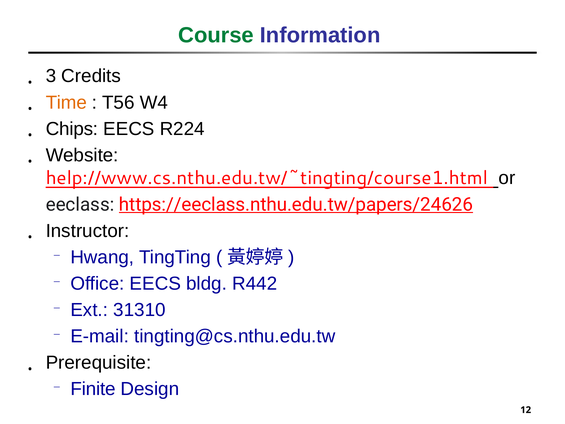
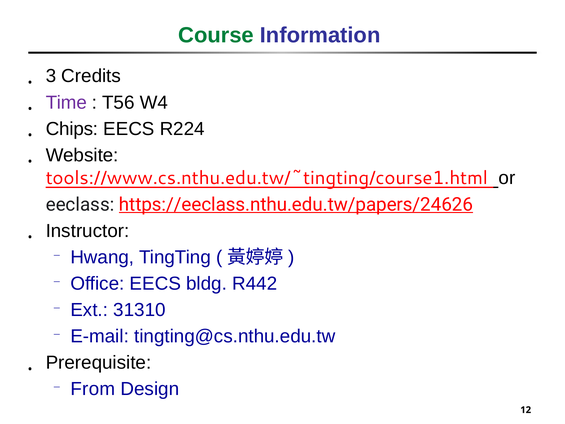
Time colour: orange -> purple (66, 102)
help://www.cs.nthu.edu.tw/~tingting/course1.html: help://www.cs.nthu.edu.tw/~tingting/course1.html -> tools://www.cs.nthu.edu.tw/~tingting/course1.html (267, 178)
Finite: Finite -> From (93, 389)
